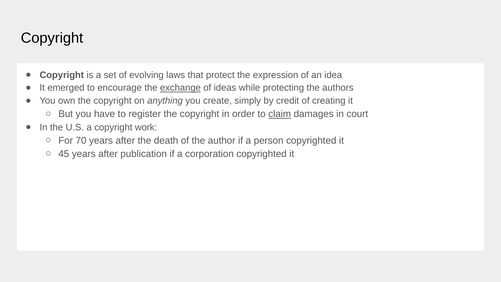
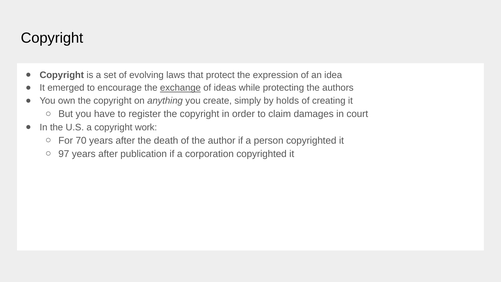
credit: credit -> holds (288, 101)
claim underline: present -> none (280, 114)
45: 45 -> 97 (64, 154)
